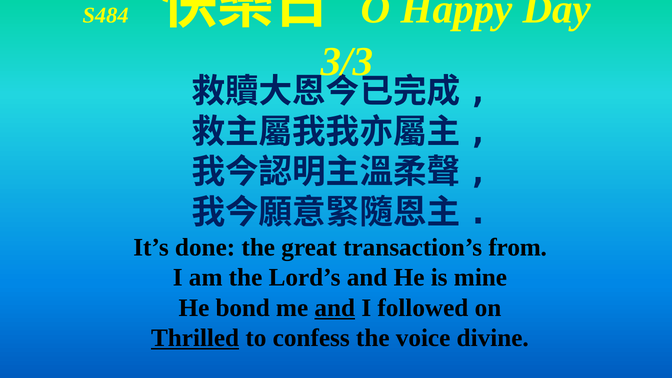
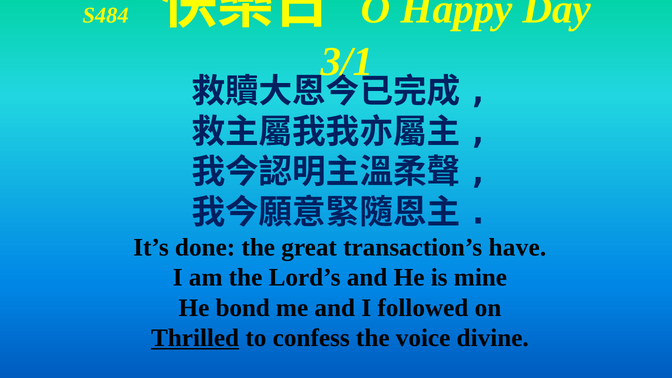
3/3: 3/3 -> 3/1 (347, 62)
from: from -> have (517, 247)
and underline: present -> none (335, 308)
